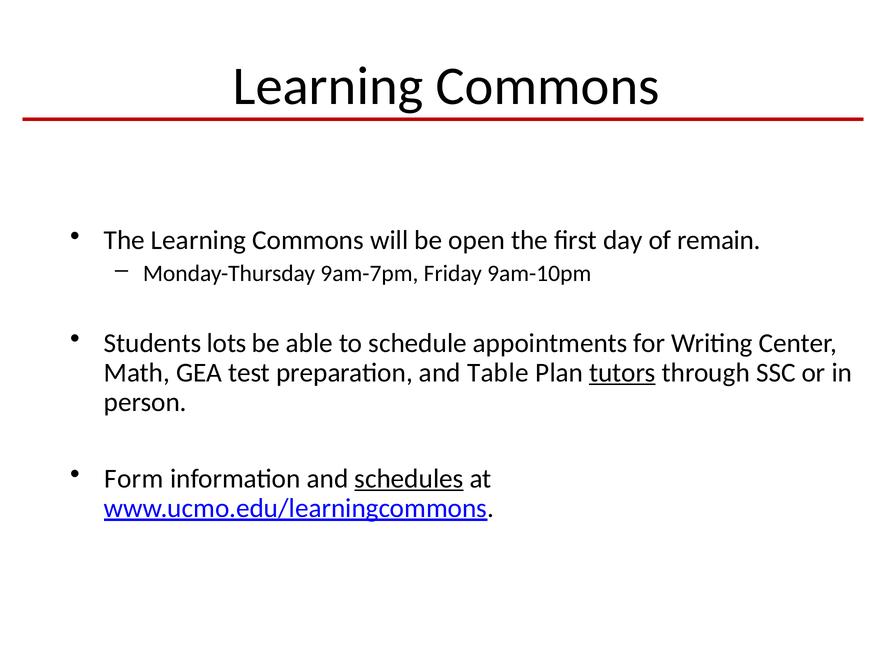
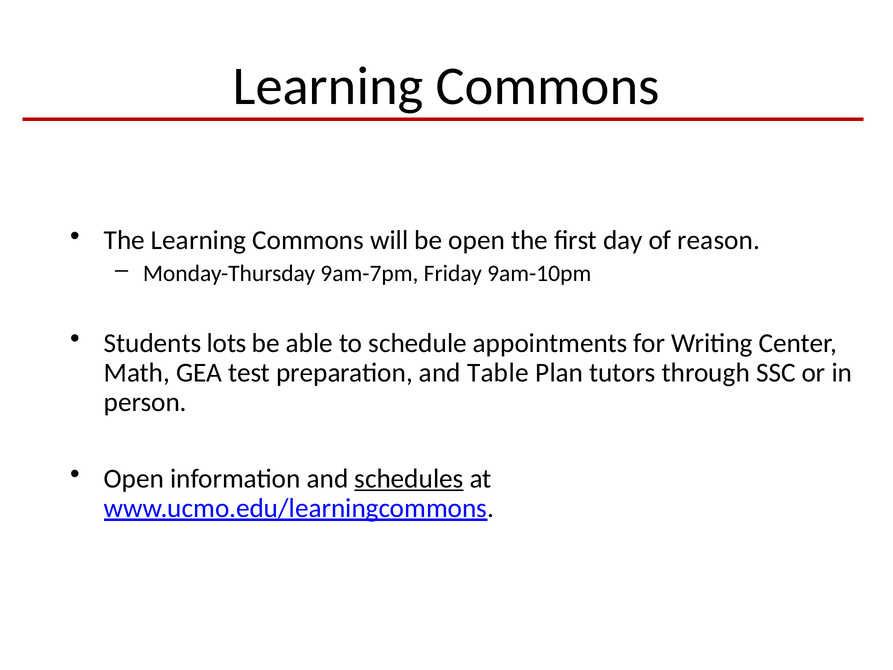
remain: remain -> reason (719, 240)
tutors underline: present -> none (622, 372)
Form: Form -> Open (134, 478)
